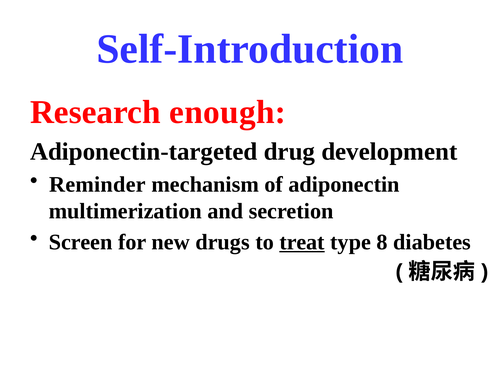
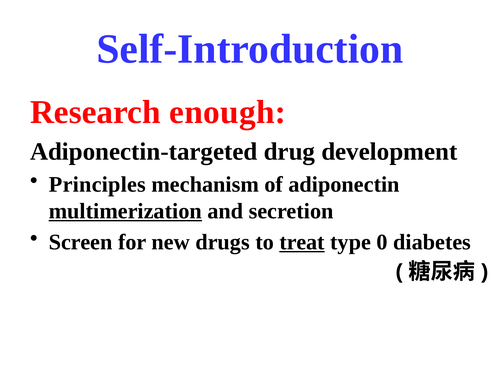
Reminder: Reminder -> Principles (97, 184)
multimerization underline: none -> present (125, 211)
8: 8 -> 0 (382, 242)
